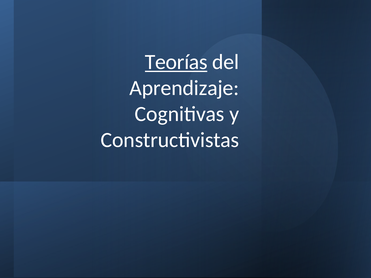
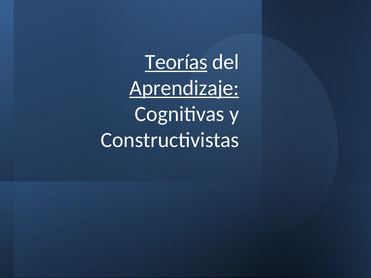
Aprendizaje underline: none -> present (184, 88)
